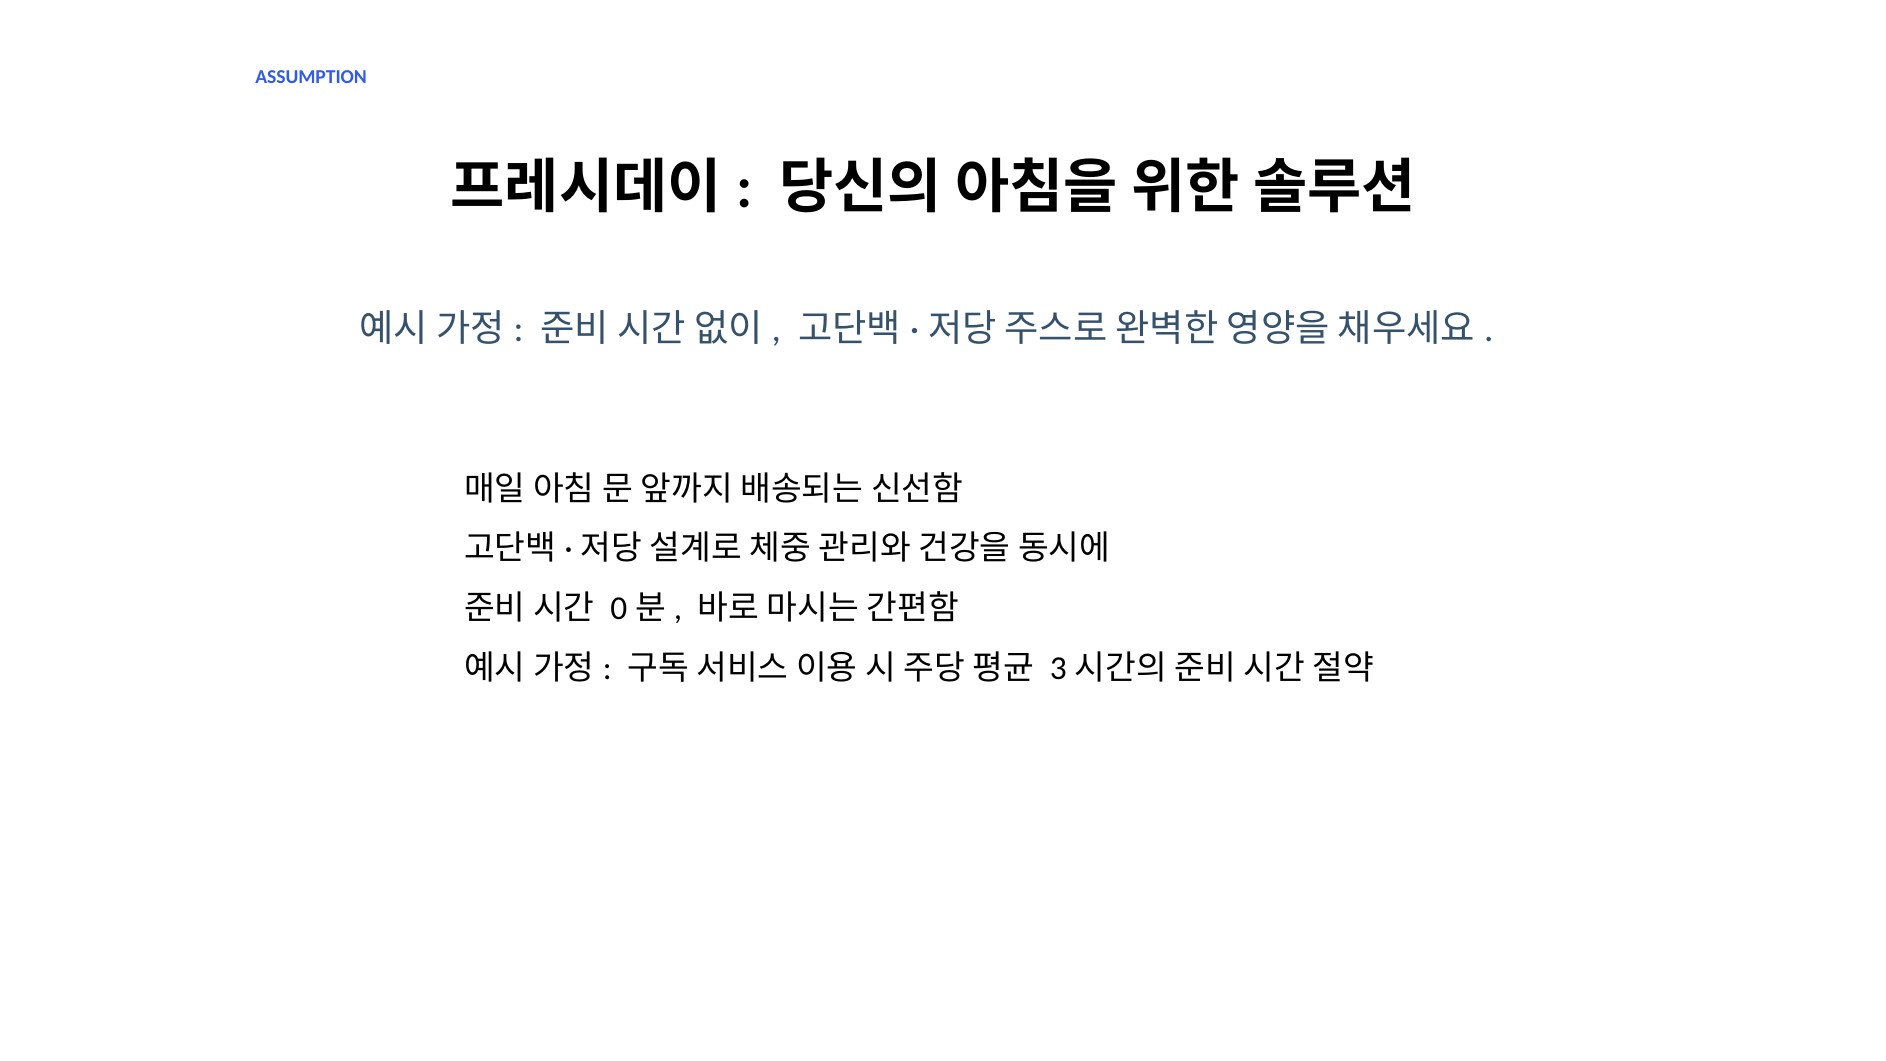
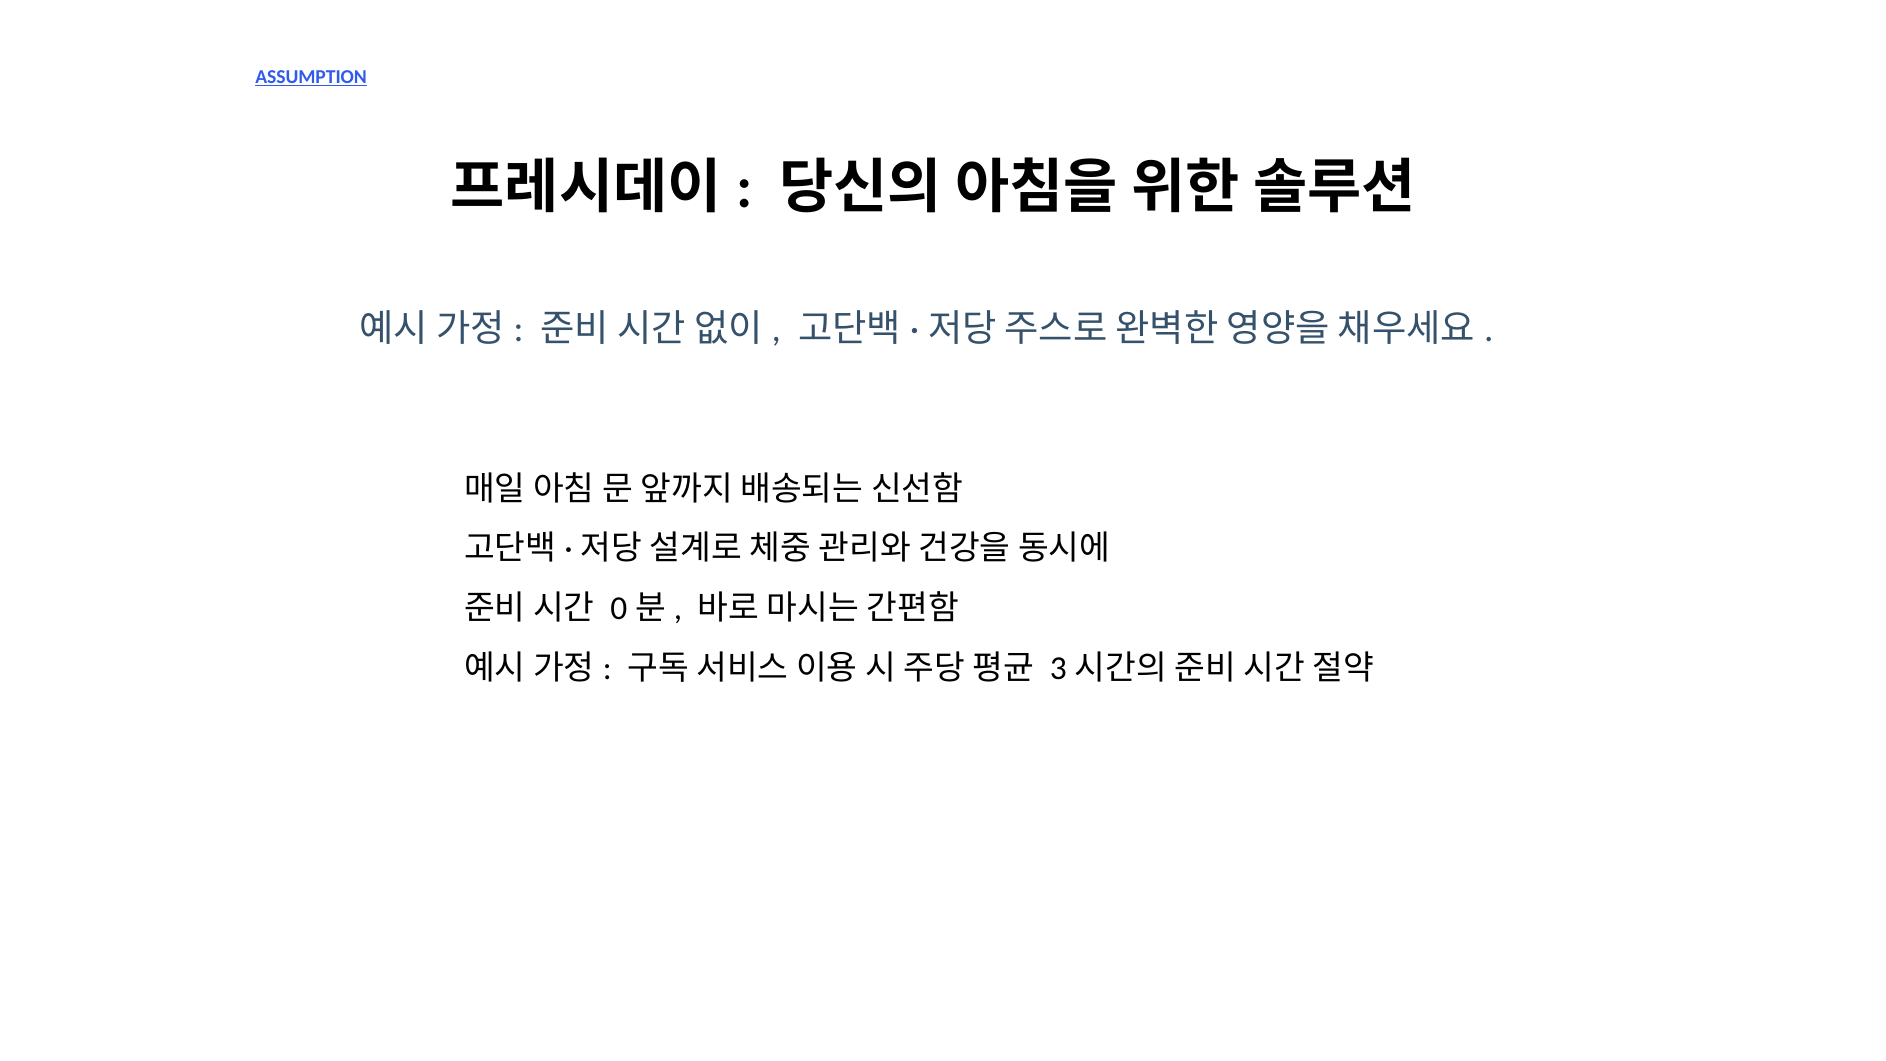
ASSUMPTION underline: none -> present (311, 77)
